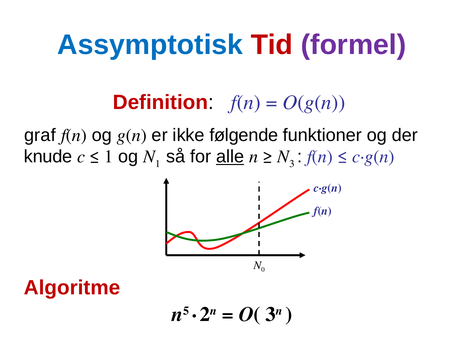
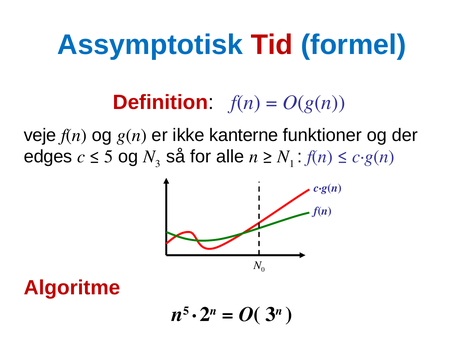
formel colour: purple -> blue (354, 45)
graf: graf -> veje (40, 135)
følgende: følgende -> kanterne (244, 135)
knude: knude -> edges (48, 157)
1: 1 -> 5 (109, 157)
N 1: 1 -> 3 (158, 164)
alle underline: present -> none (230, 157)
3: 3 -> 1 (292, 164)
